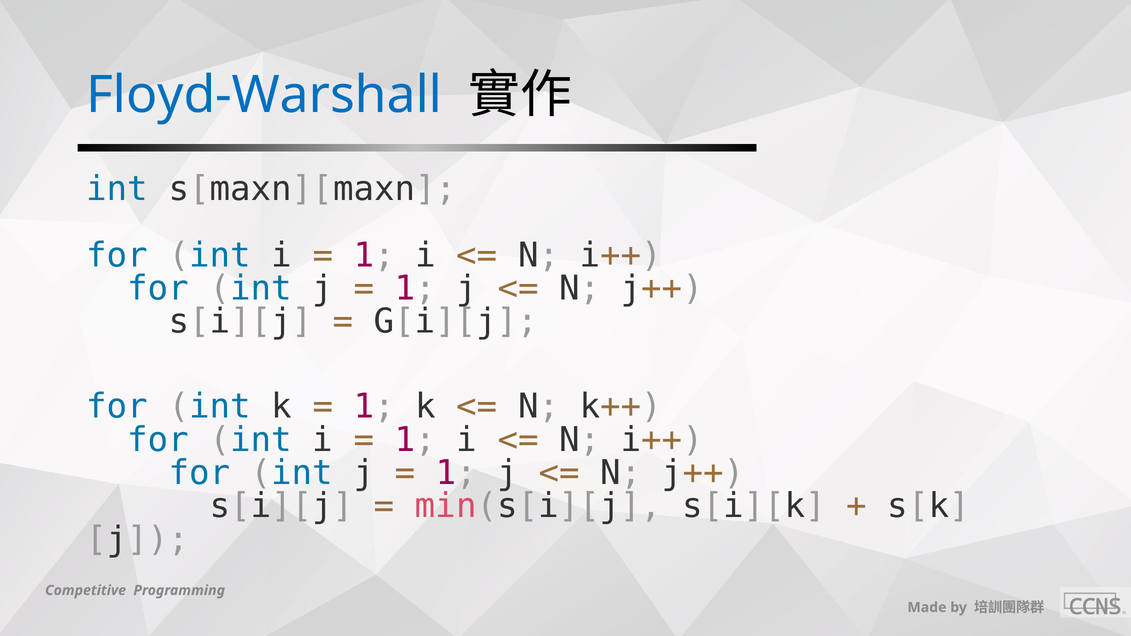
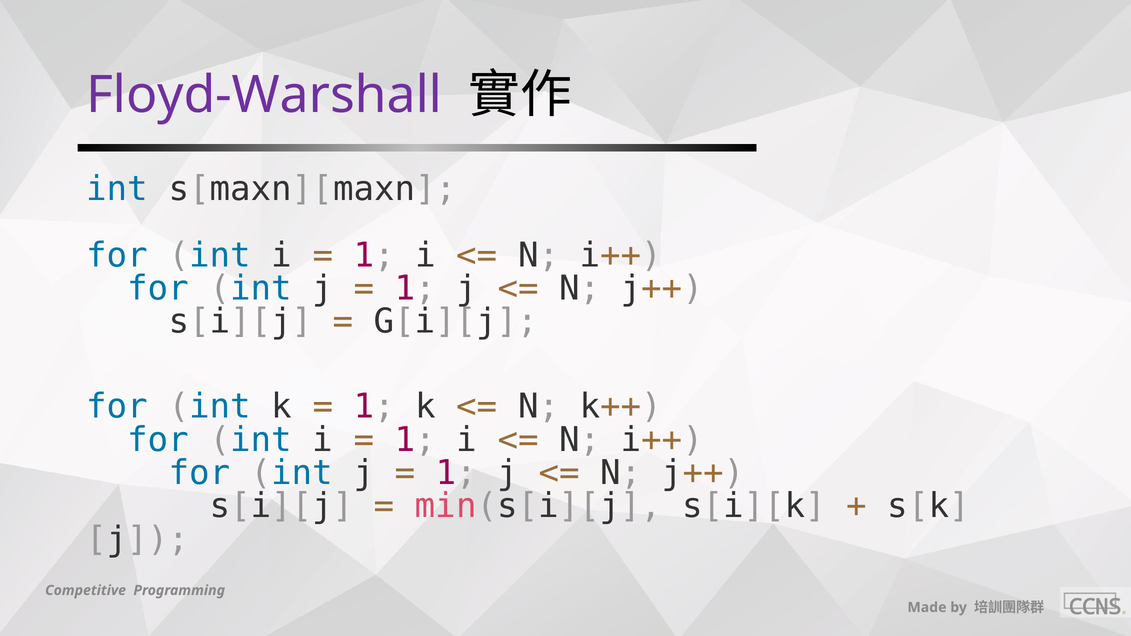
Floyd-Warshall colour: blue -> purple (264, 95)
